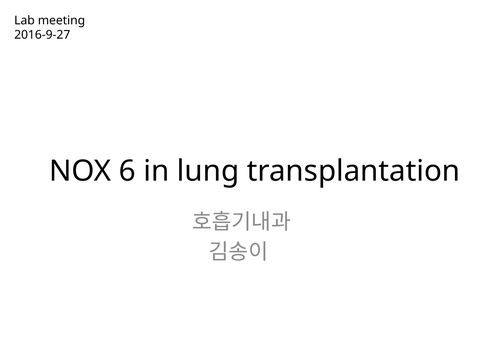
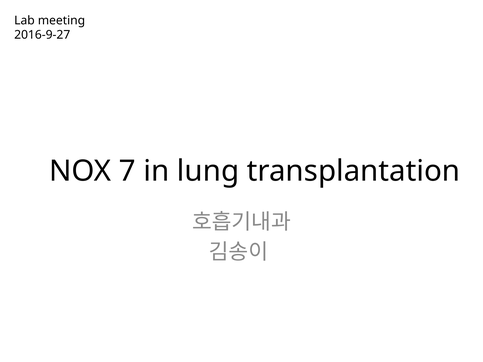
6: 6 -> 7 (127, 171)
